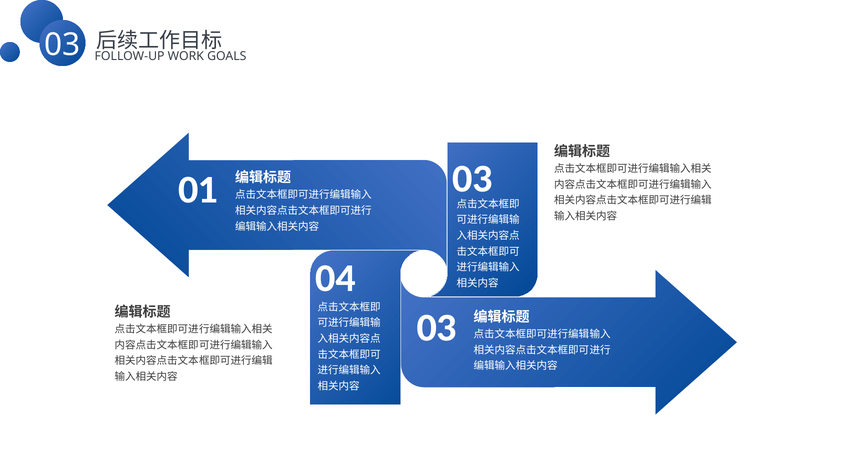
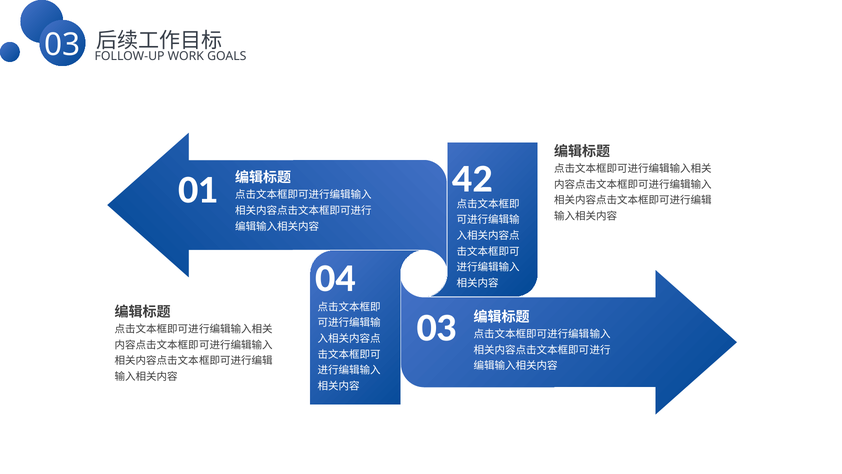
01 03: 03 -> 42 (473, 180)
